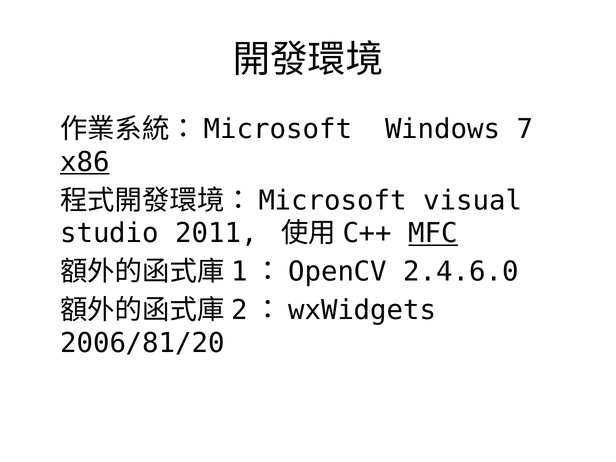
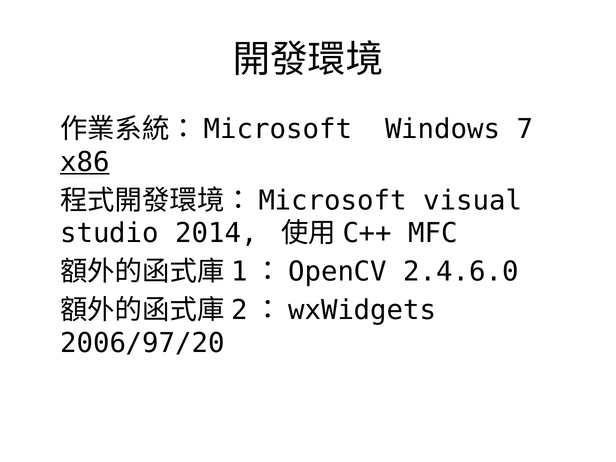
2011: 2011 -> 2014 (217, 233)
MFC underline: present -> none (433, 233)
2006/81/20: 2006/81/20 -> 2006/97/20 (142, 343)
